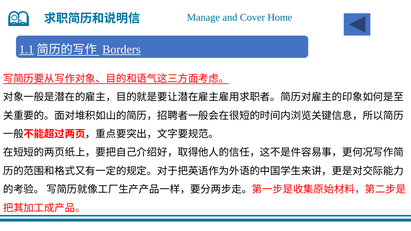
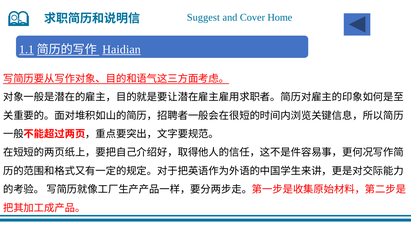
Manage: Manage -> Suggest (203, 17)
Borders: Borders -> Haidian (122, 50)
